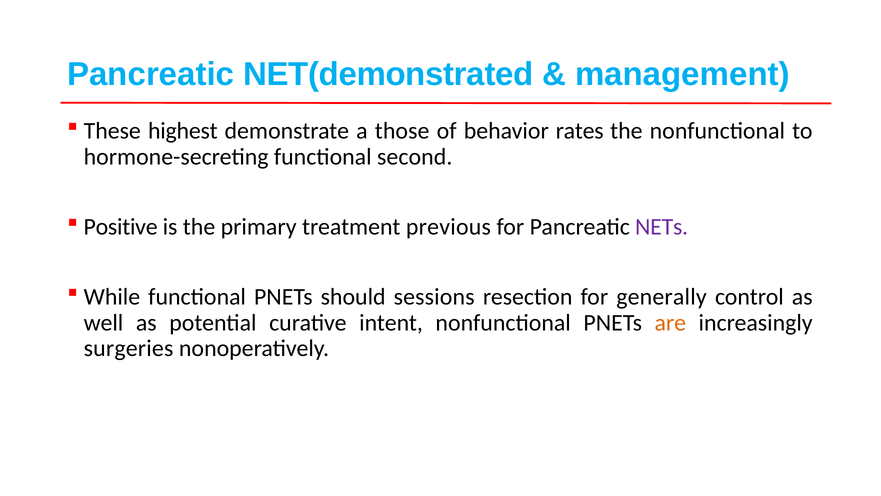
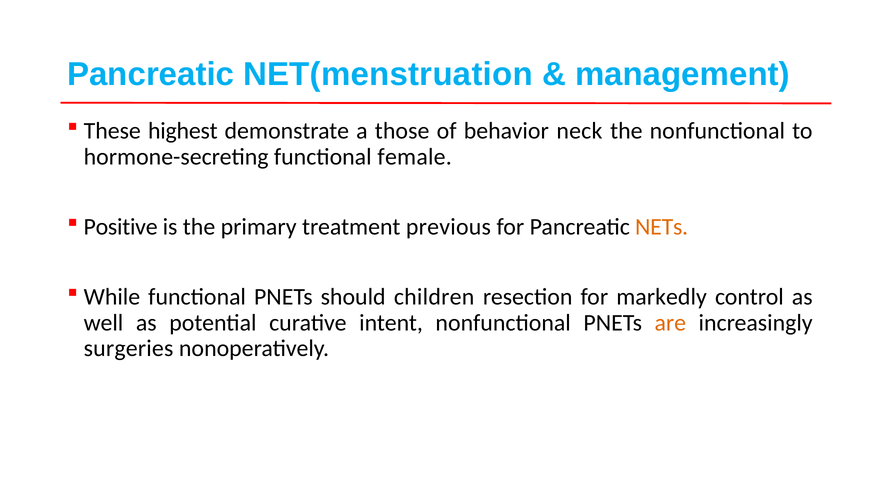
NET(demonstrated: NET(demonstrated -> NET(menstruation (388, 74)
rates: rates -> neck (579, 131)
second: second -> female (415, 157)
NETs colour: purple -> orange (662, 227)
sessions: sessions -> children (434, 297)
generally: generally -> markedly (662, 297)
